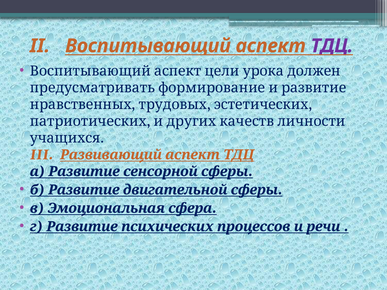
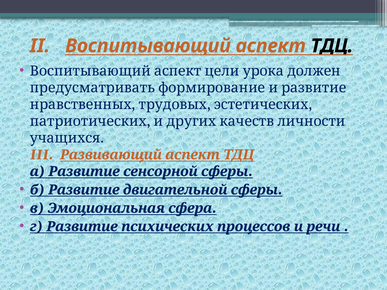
ТДЦ colour: purple -> black (332, 46)
